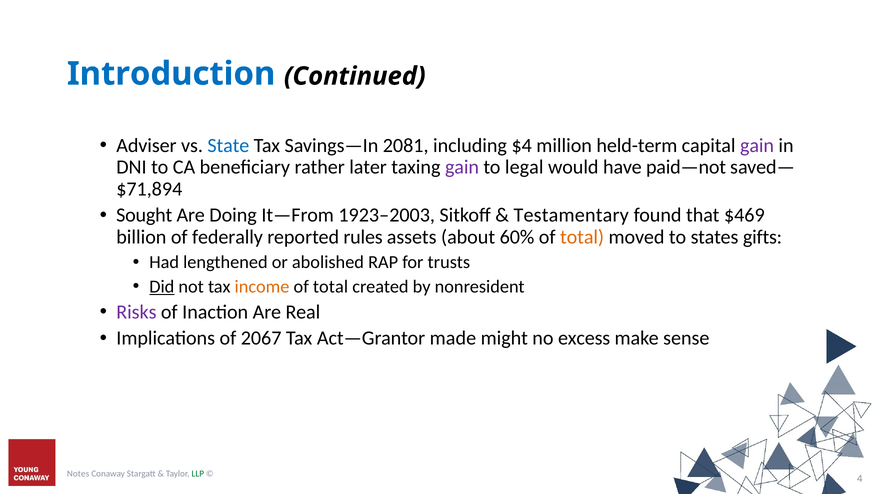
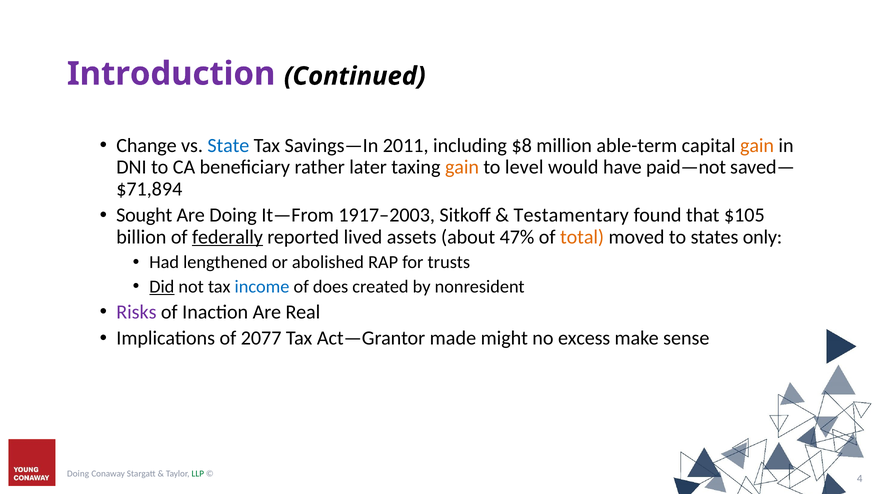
Introduction colour: blue -> purple (171, 74)
Adviser: Adviser -> Change (146, 145)
2081: 2081 -> 2011 (406, 145)
$4: $4 -> $8 (522, 145)
held-term: held-term -> able-term (637, 145)
gain colour: purple -> orange (757, 145)
gain colour: purple -> orange (462, 167)
legal: legal -> level (524, 167)
1923‒2003: 1923‒2003 -> 1917‒2003 (387, 215)
$469: $469 -> $105 (744, 215)
federally underline: none -> present (227, 237)
rules: rules -> lived (363, 237)
60%: 60% -> 47% (517, 237)
gifts: gifts -> only (762, 237)
income colour: orange -> blue (262, 287)
total: total -> does (331, 287)
2067: 2067 -> 2077 (261, 338)
Notes: Notes -> Doing (78, 474)
